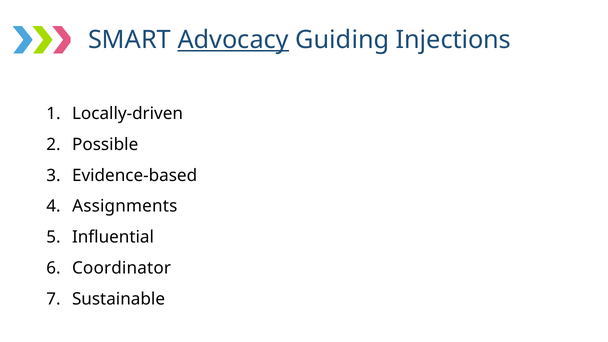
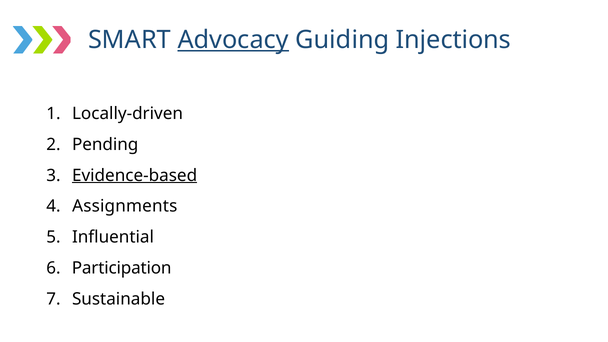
Possible: Possible -> Pending (105, 144)
Evidence-based underline: none -> present (135, 175)
Coordinator: Coordinator -> Participation (122, 268)
